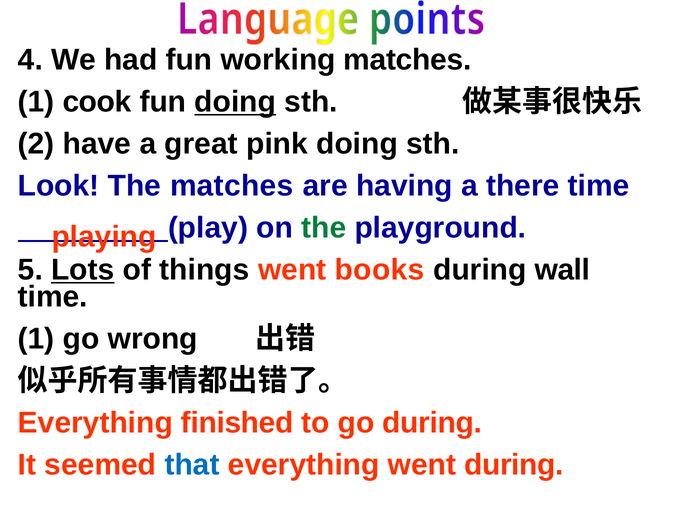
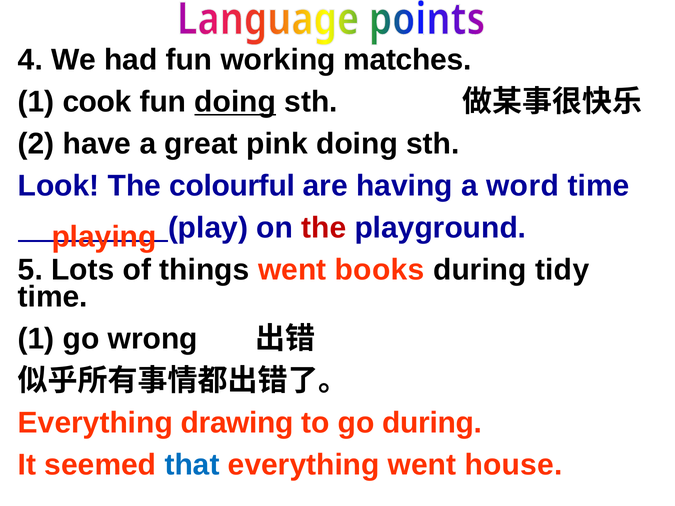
The matches: matches -> colourful (232, 186)
there: there -> word (523, 186)
the colour: green -> red (324, 228)
Lots underline: present -> none (83, 270)
wall: wall -> tidy (562, 270)
finished: finished -> drawing (237, 423)
went during: during -> house (514, 465)
